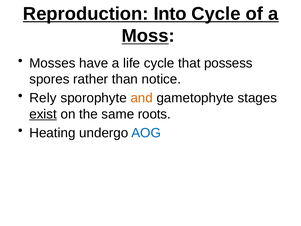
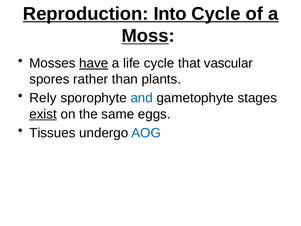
have underline: none -> present (94, 63)
possess: possess -> vascular (228, 63)
notice: notice -> plants (161, 79)
and colour: orange -> blue (142, 98)
roots: roots -> eggs (154, 114)
Heating: Heating -> Tissues (52, 133)
